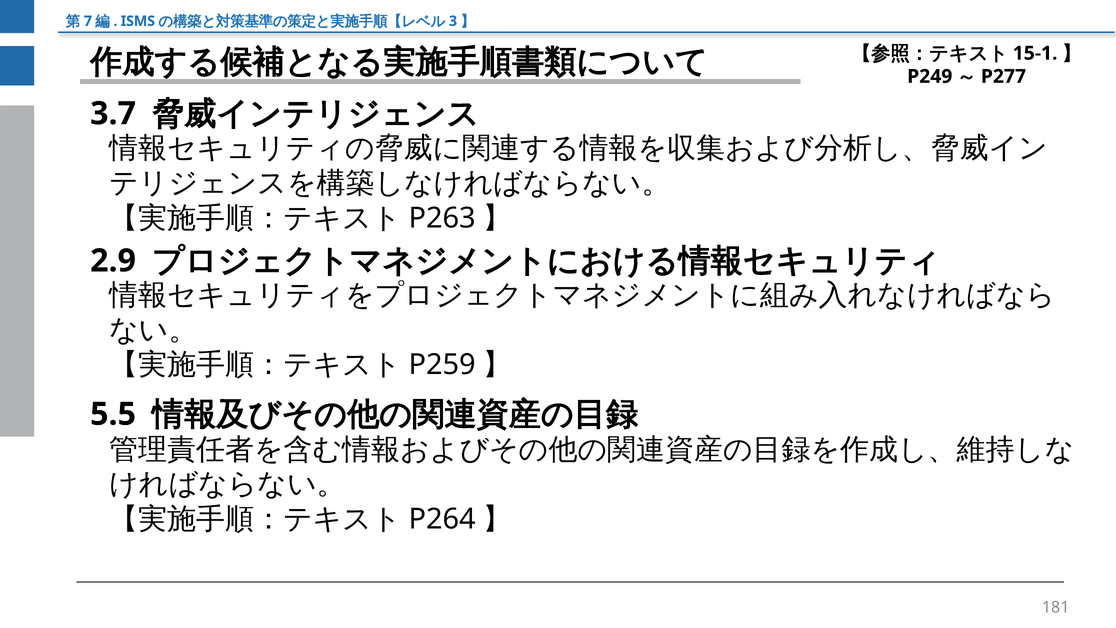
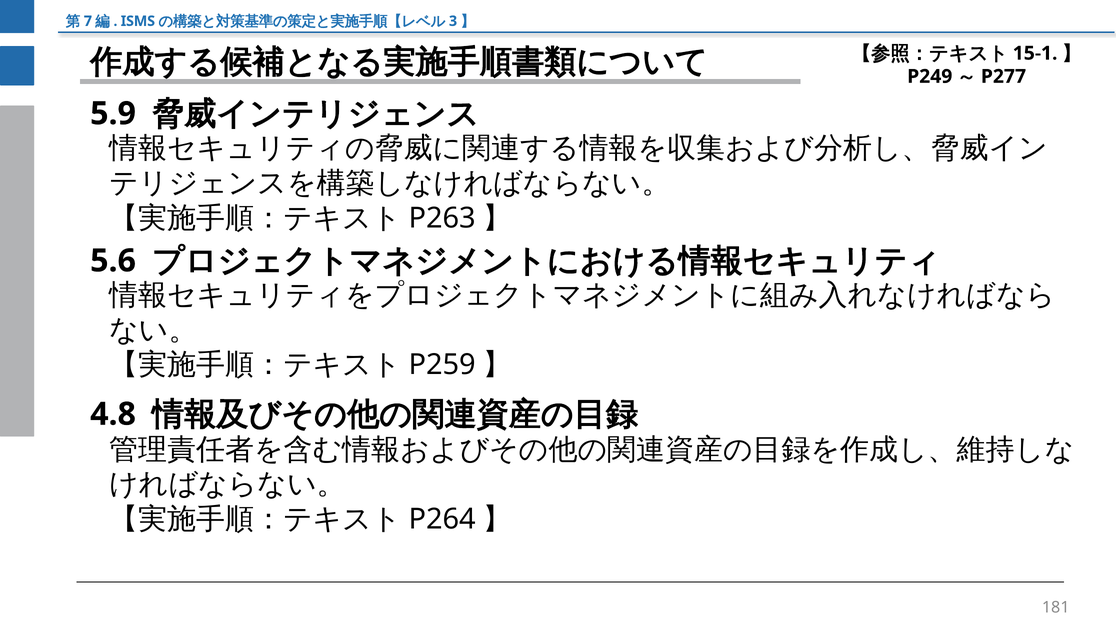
3.7: 3.7 -> 5.9 (113, 114)
2.9: 2.9 -> 5.6 (113, 261)
5.5: 5.5 -> 4.8 (113, 414)
